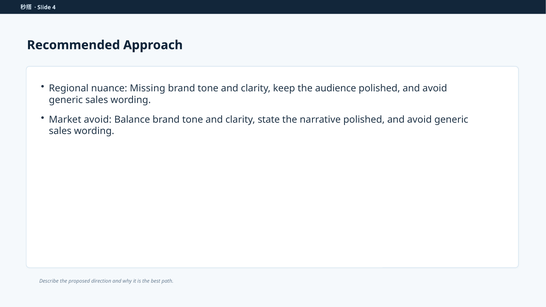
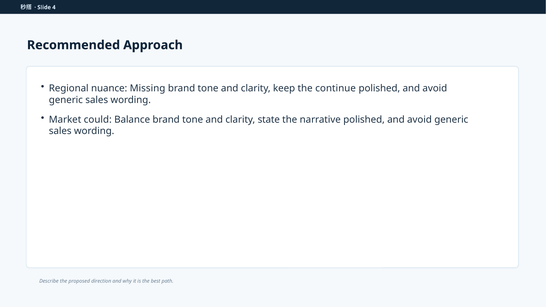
audience: audience -> continue (336, 88)
Market avoid: avoid -> could (98, 120)
